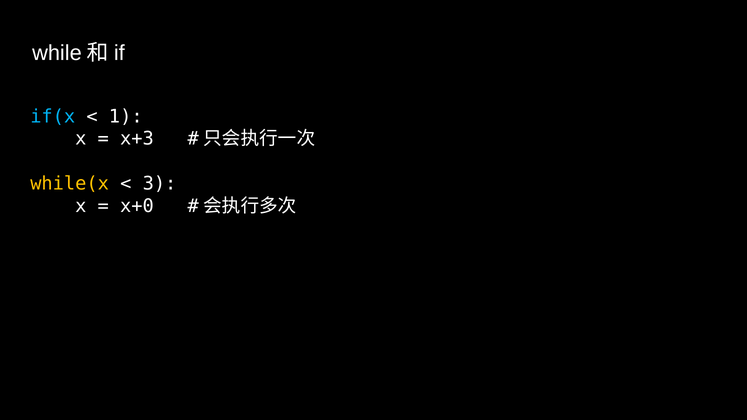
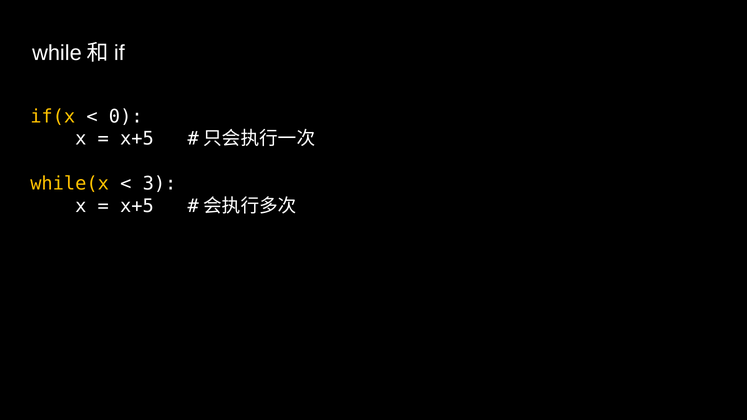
if(x colour: light blue -> yellow (53, 116)
1: 1 -> 0 (126, 116)
x+3: x+3 -> x+5 (137, 139)
x+0: x+0 -> x+5 (137, 206)
